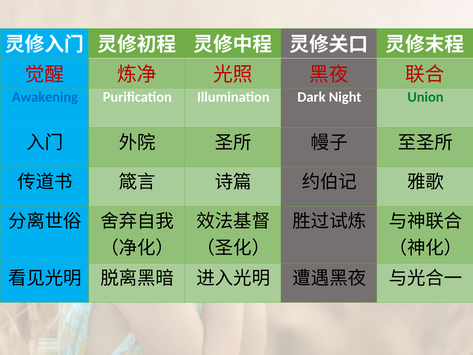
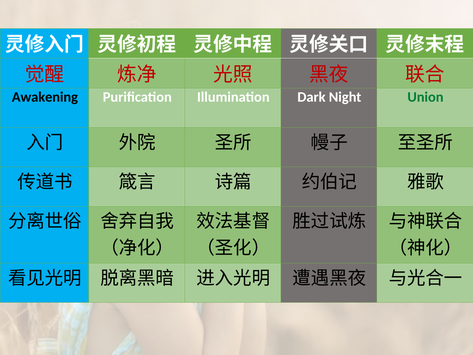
Awakening colour: blue -> black (45, 97)
